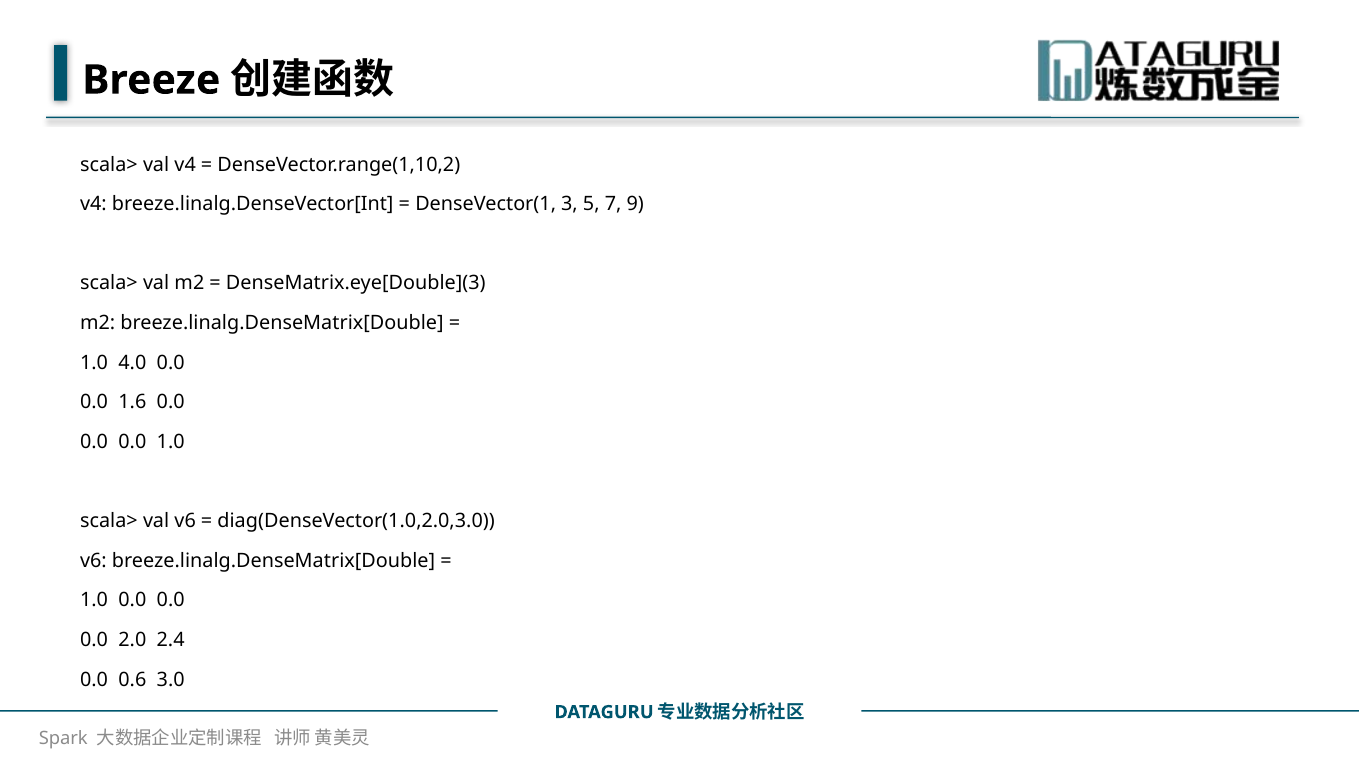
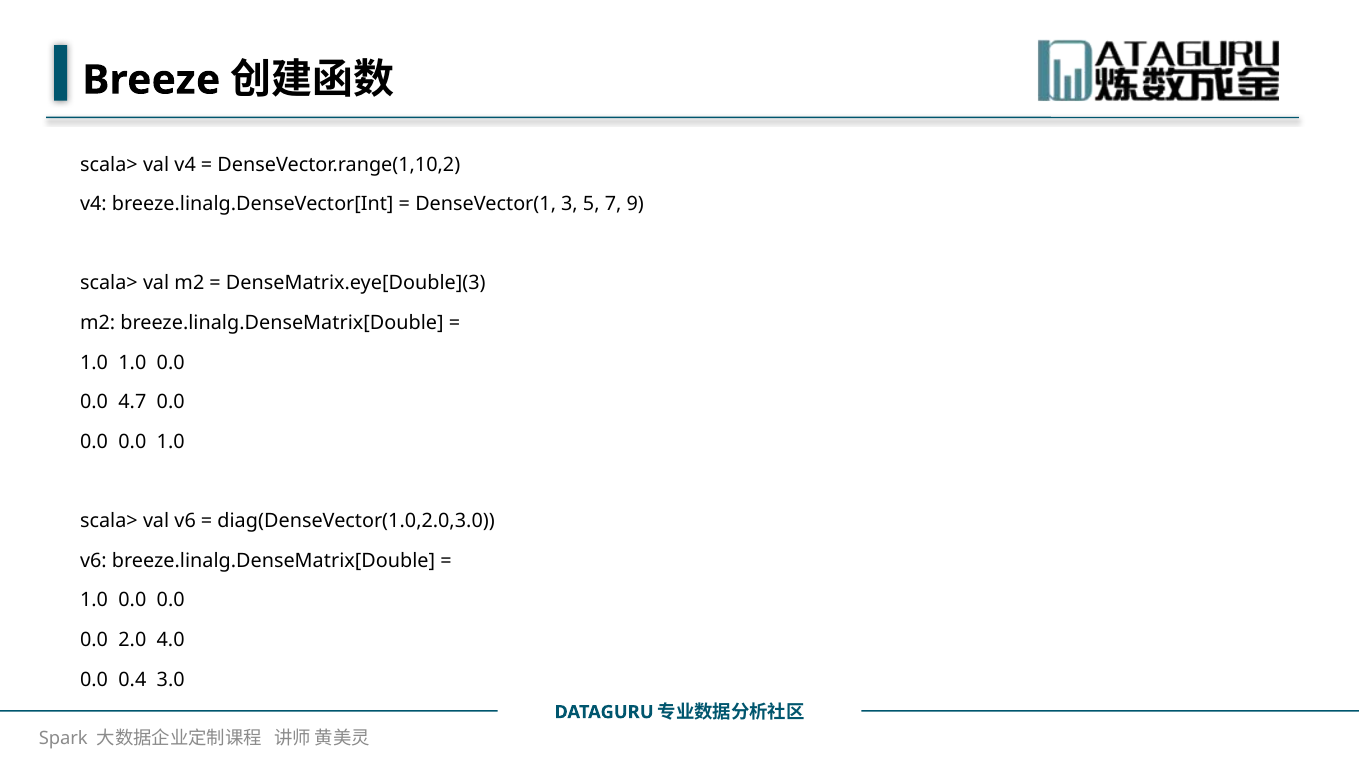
1.0 4.0: 4.0 -> 1.0 (132, 363)
1.6: 1.6 -> 4.7 (132, 402)
2.4: 2.4 -> 4.0 (171, 640)
0.6: 0.6 -> 0.4 (132, 679)
